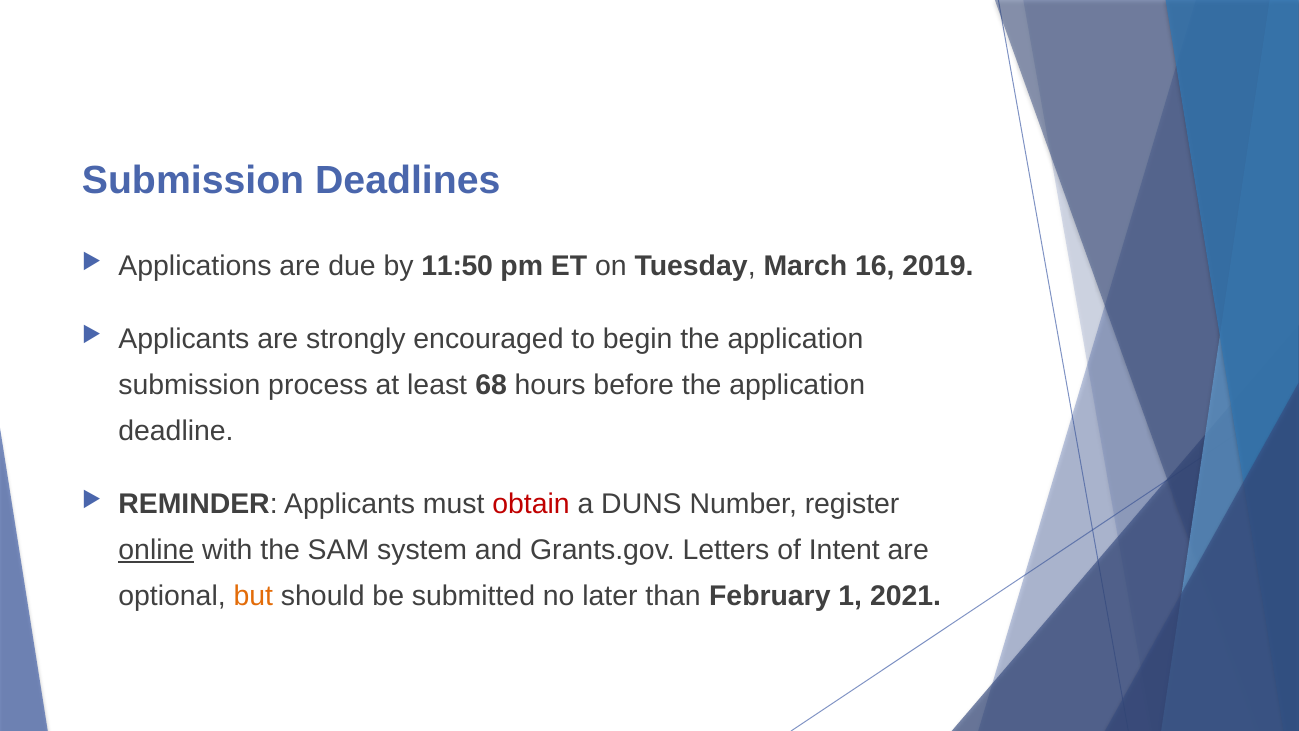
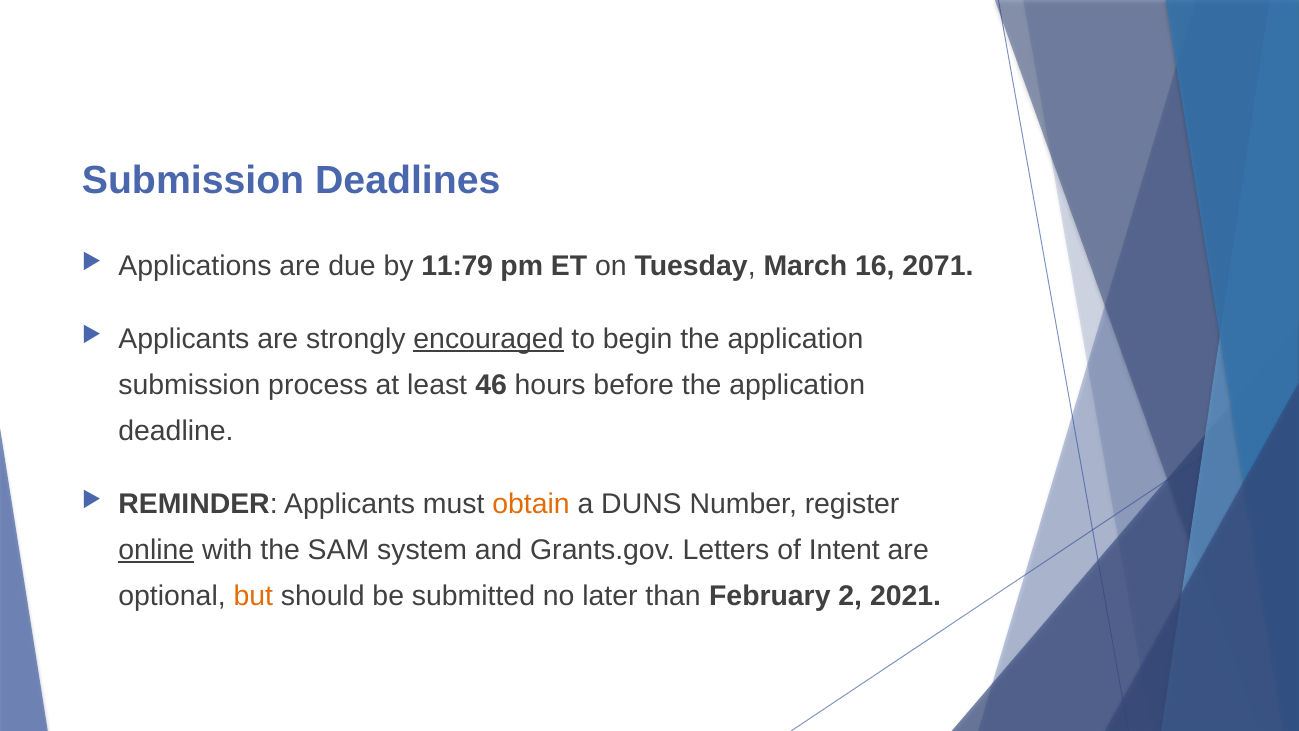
11:50: 11:50 -> 11:79 (457, 266)
2019: 2019 -> 2071 (938, 266)
encouraged underline: none -> present (488, 339)
68: 68 -> 46 (491, 385)
obtain colour: red -> orange (531, 504)
1: 1 -> 2 (850, 596)
